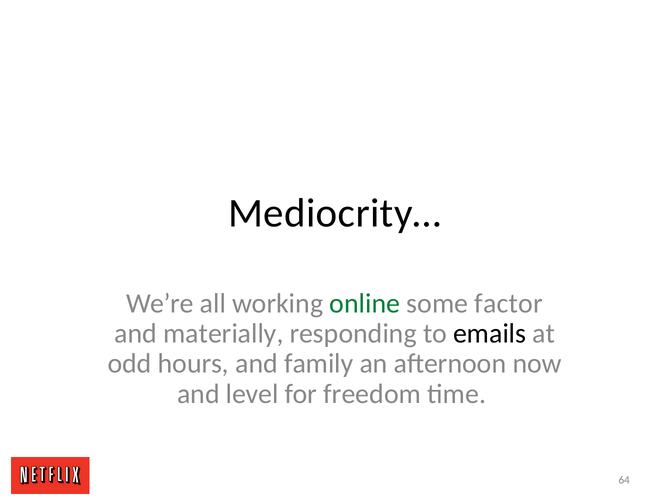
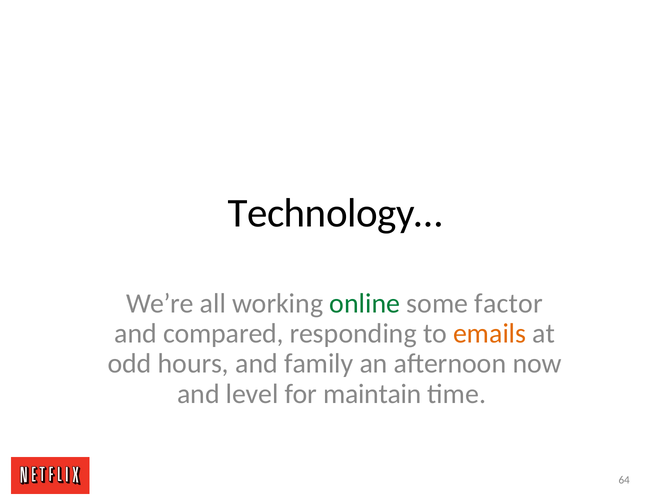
Mediocrity…: Mediocrity… -> Technology… (335, 213)
materially: materially -> compared (223, 333)
emails colour: black -> orange (490, 333)
freedom: freedom -> maintain (372, 393)
